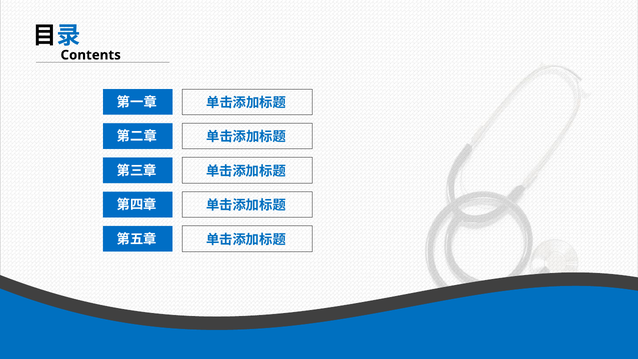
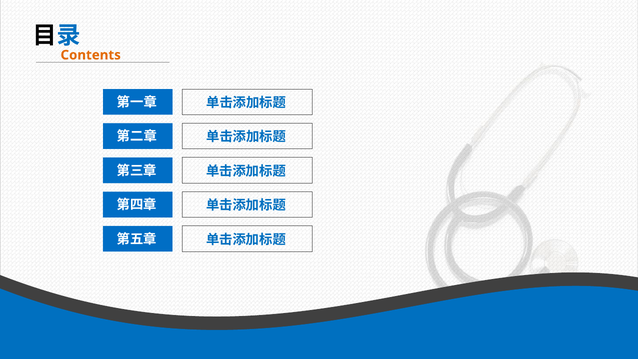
Contents colour: black -> orange (91, 55)
